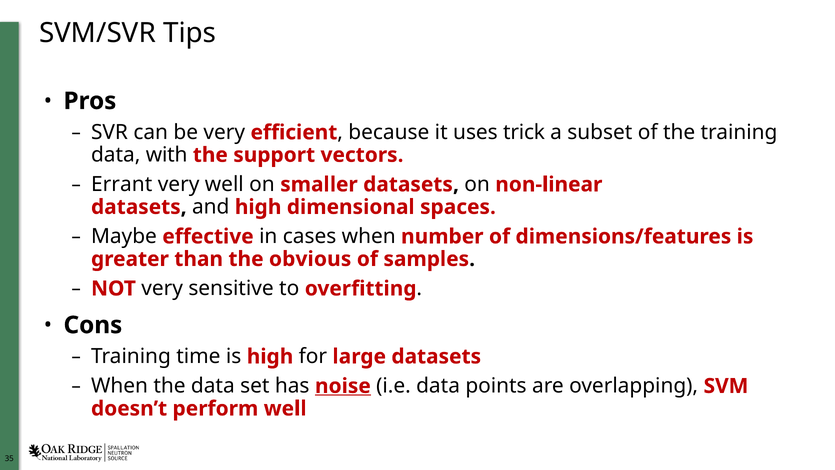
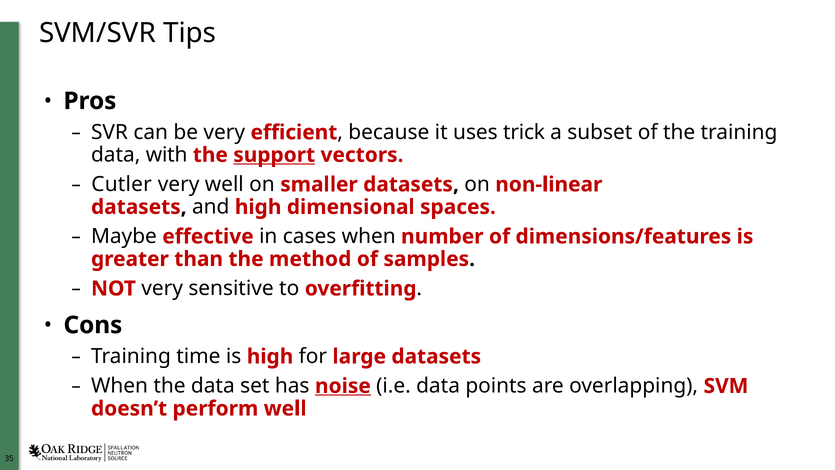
support underline: none -> present (274, 155)
Errant: Errant -> Cutler (122, 184)
obvious: obvious -> method (310, 259)
